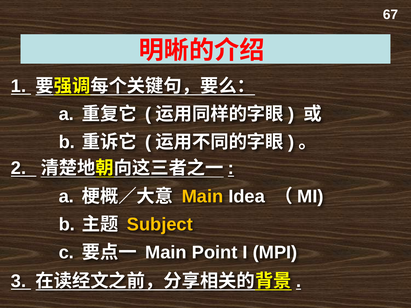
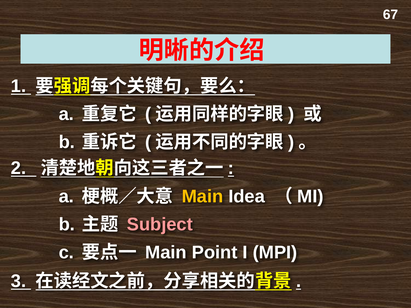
Subject colour: yellow -> pink (160, 225)
